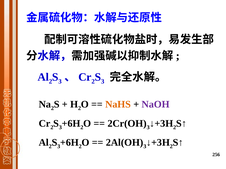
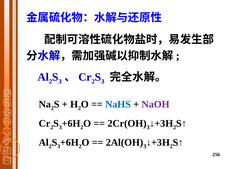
NaHS colour: orange -> blue (118, 105)
